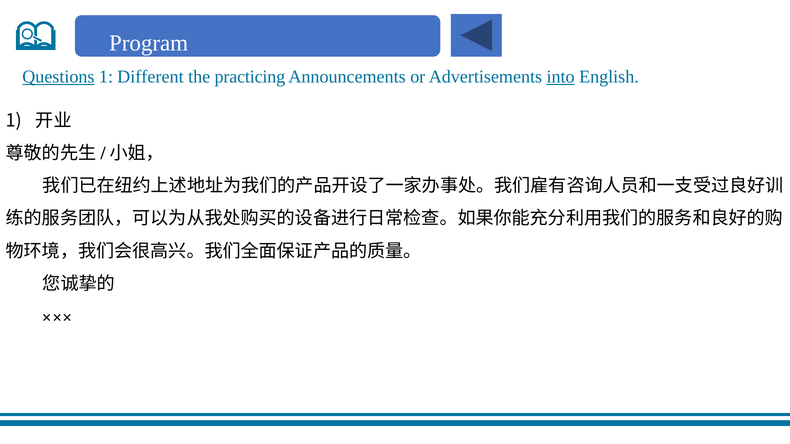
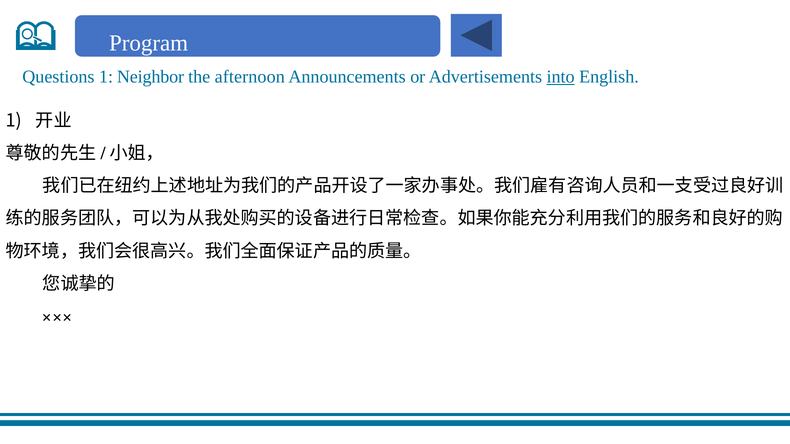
Questions underline: present -> none (58, 77)
Different: Different -> Neighbor (151, 77)
practicing: practicing -> afternoon (250, 77)
